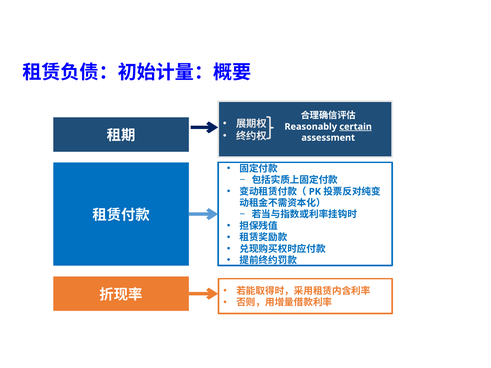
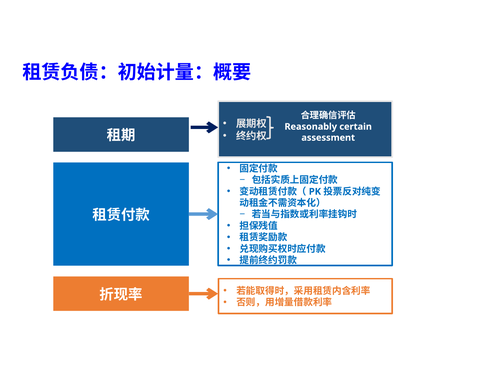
certain underline: present -> none (356, 127)
